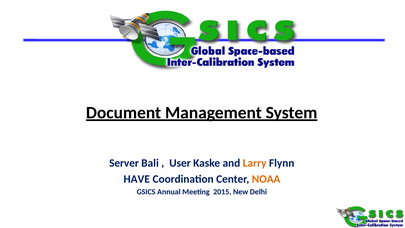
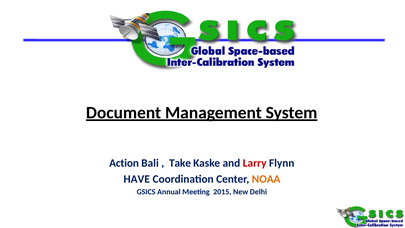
Server: Server -> Action (124, 163)
User: User -> Take (180, 163)
Larry colour: orange -> red (255, 163)
